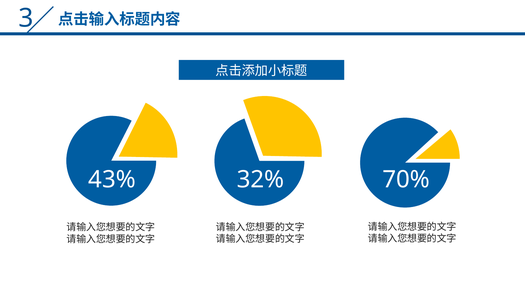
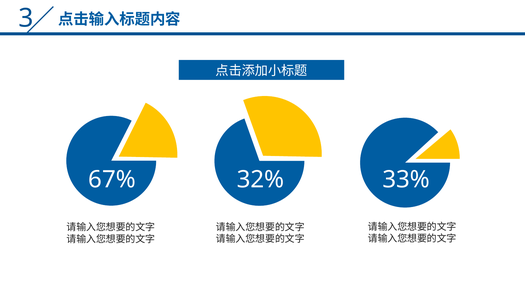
43%: 43% -> 67% (112, 180)
70%: 70% -> 33% (406, 180)
